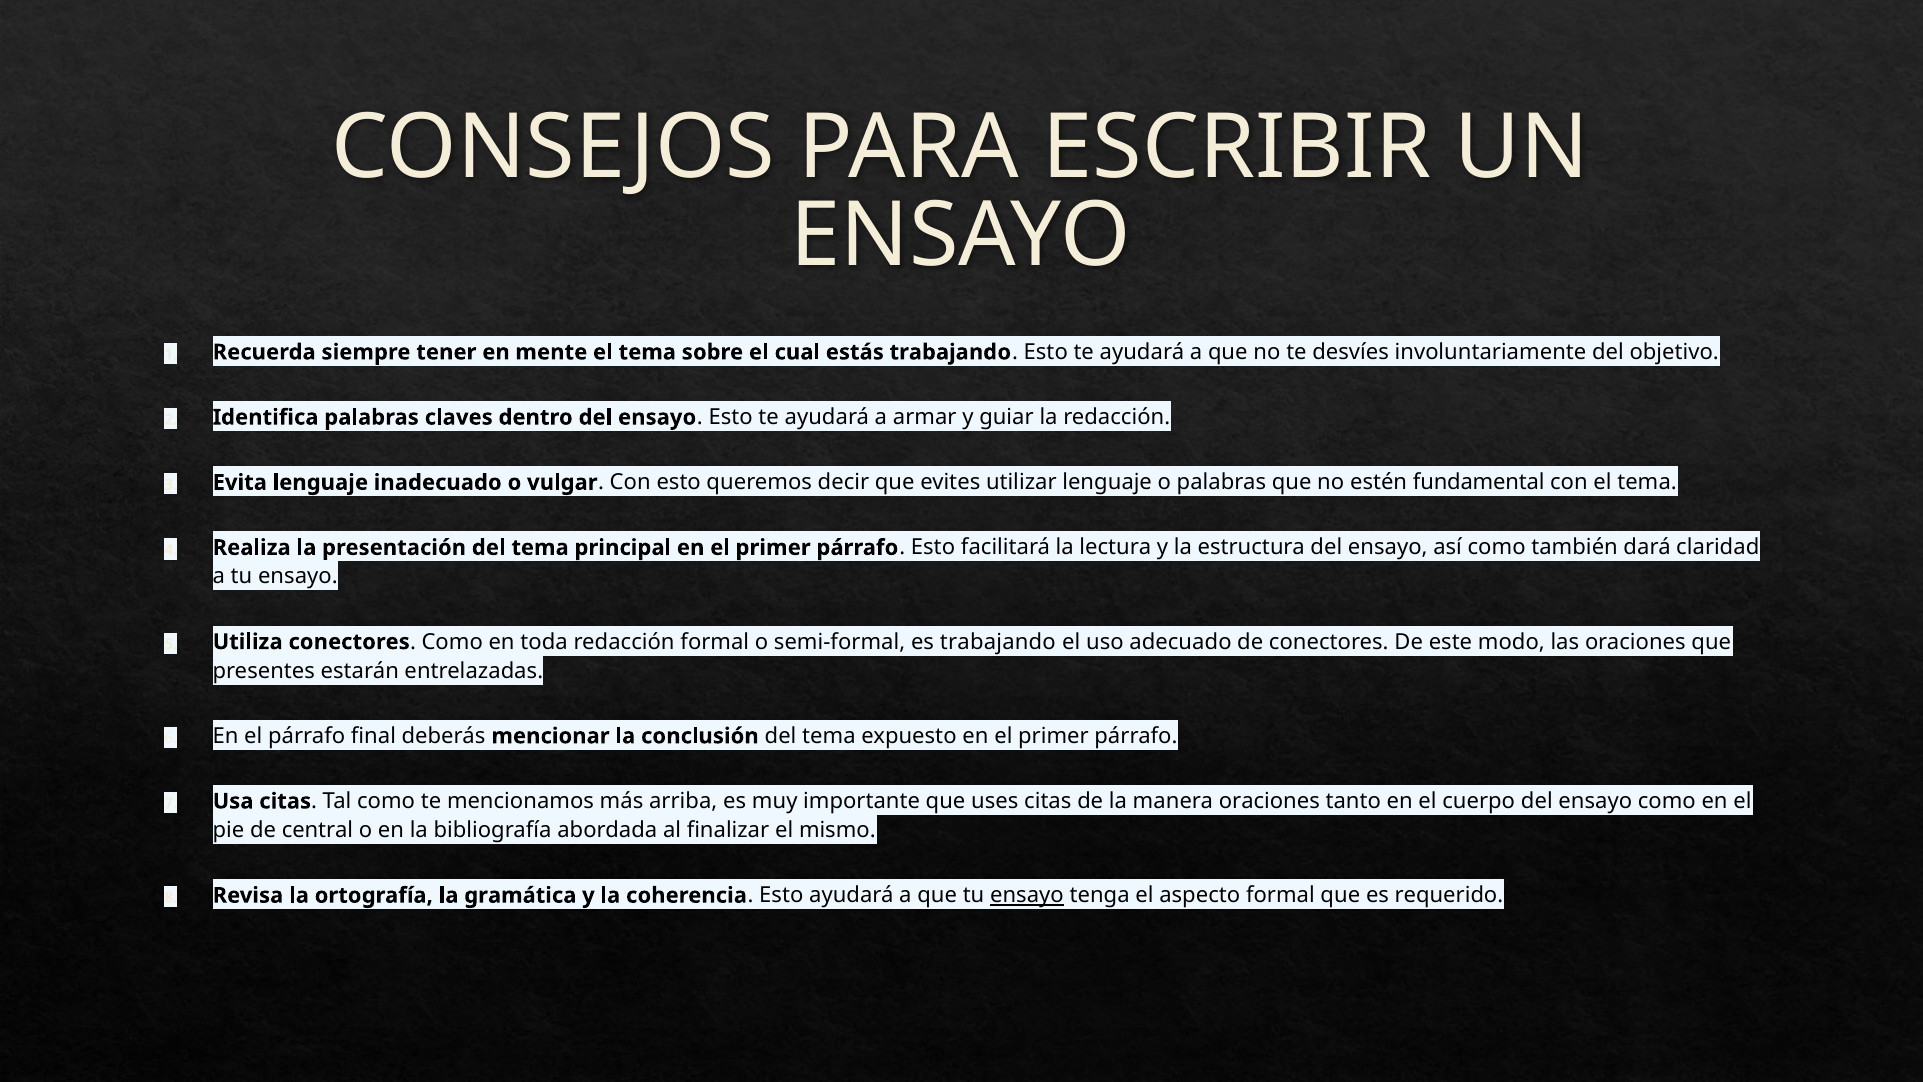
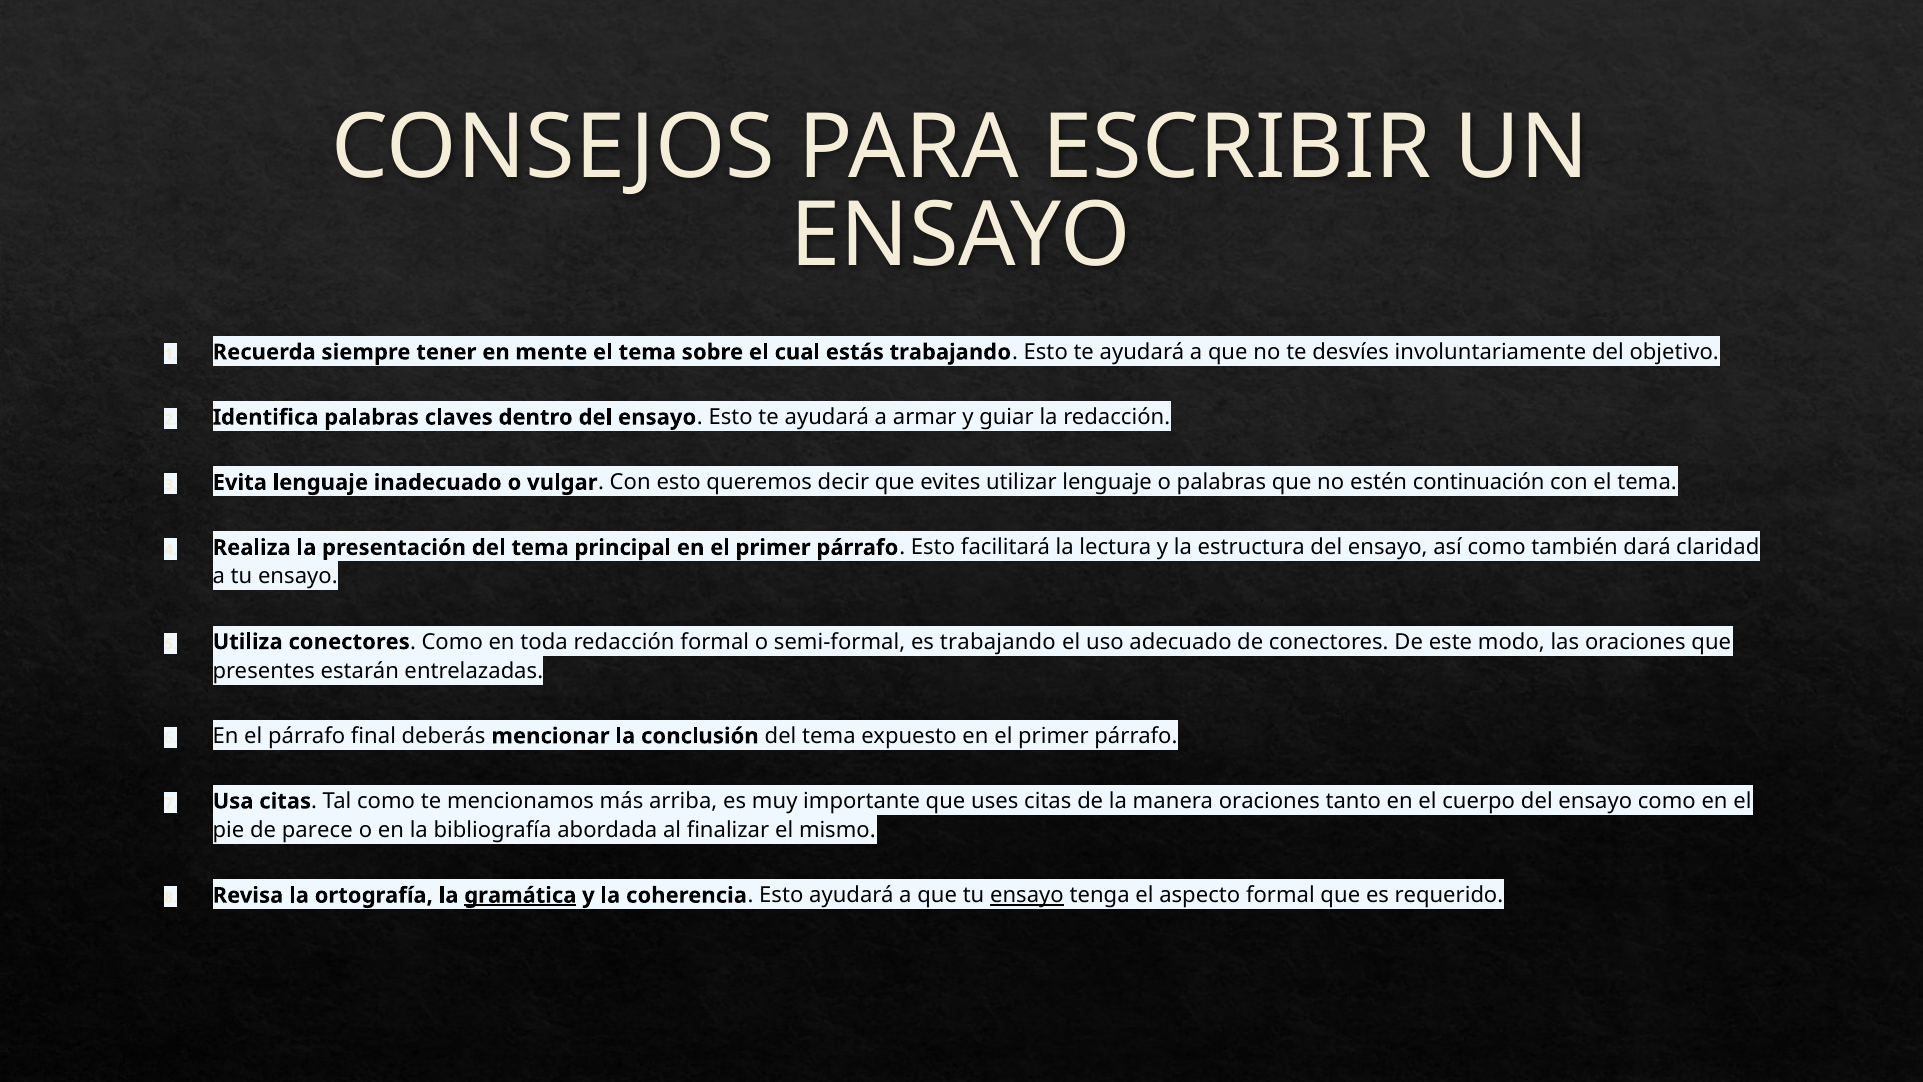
fundamental: fundamental -> continuación (1479, 482)
central: central -> parece (317, 830)
gramática underline: none -> present (520, 895)
